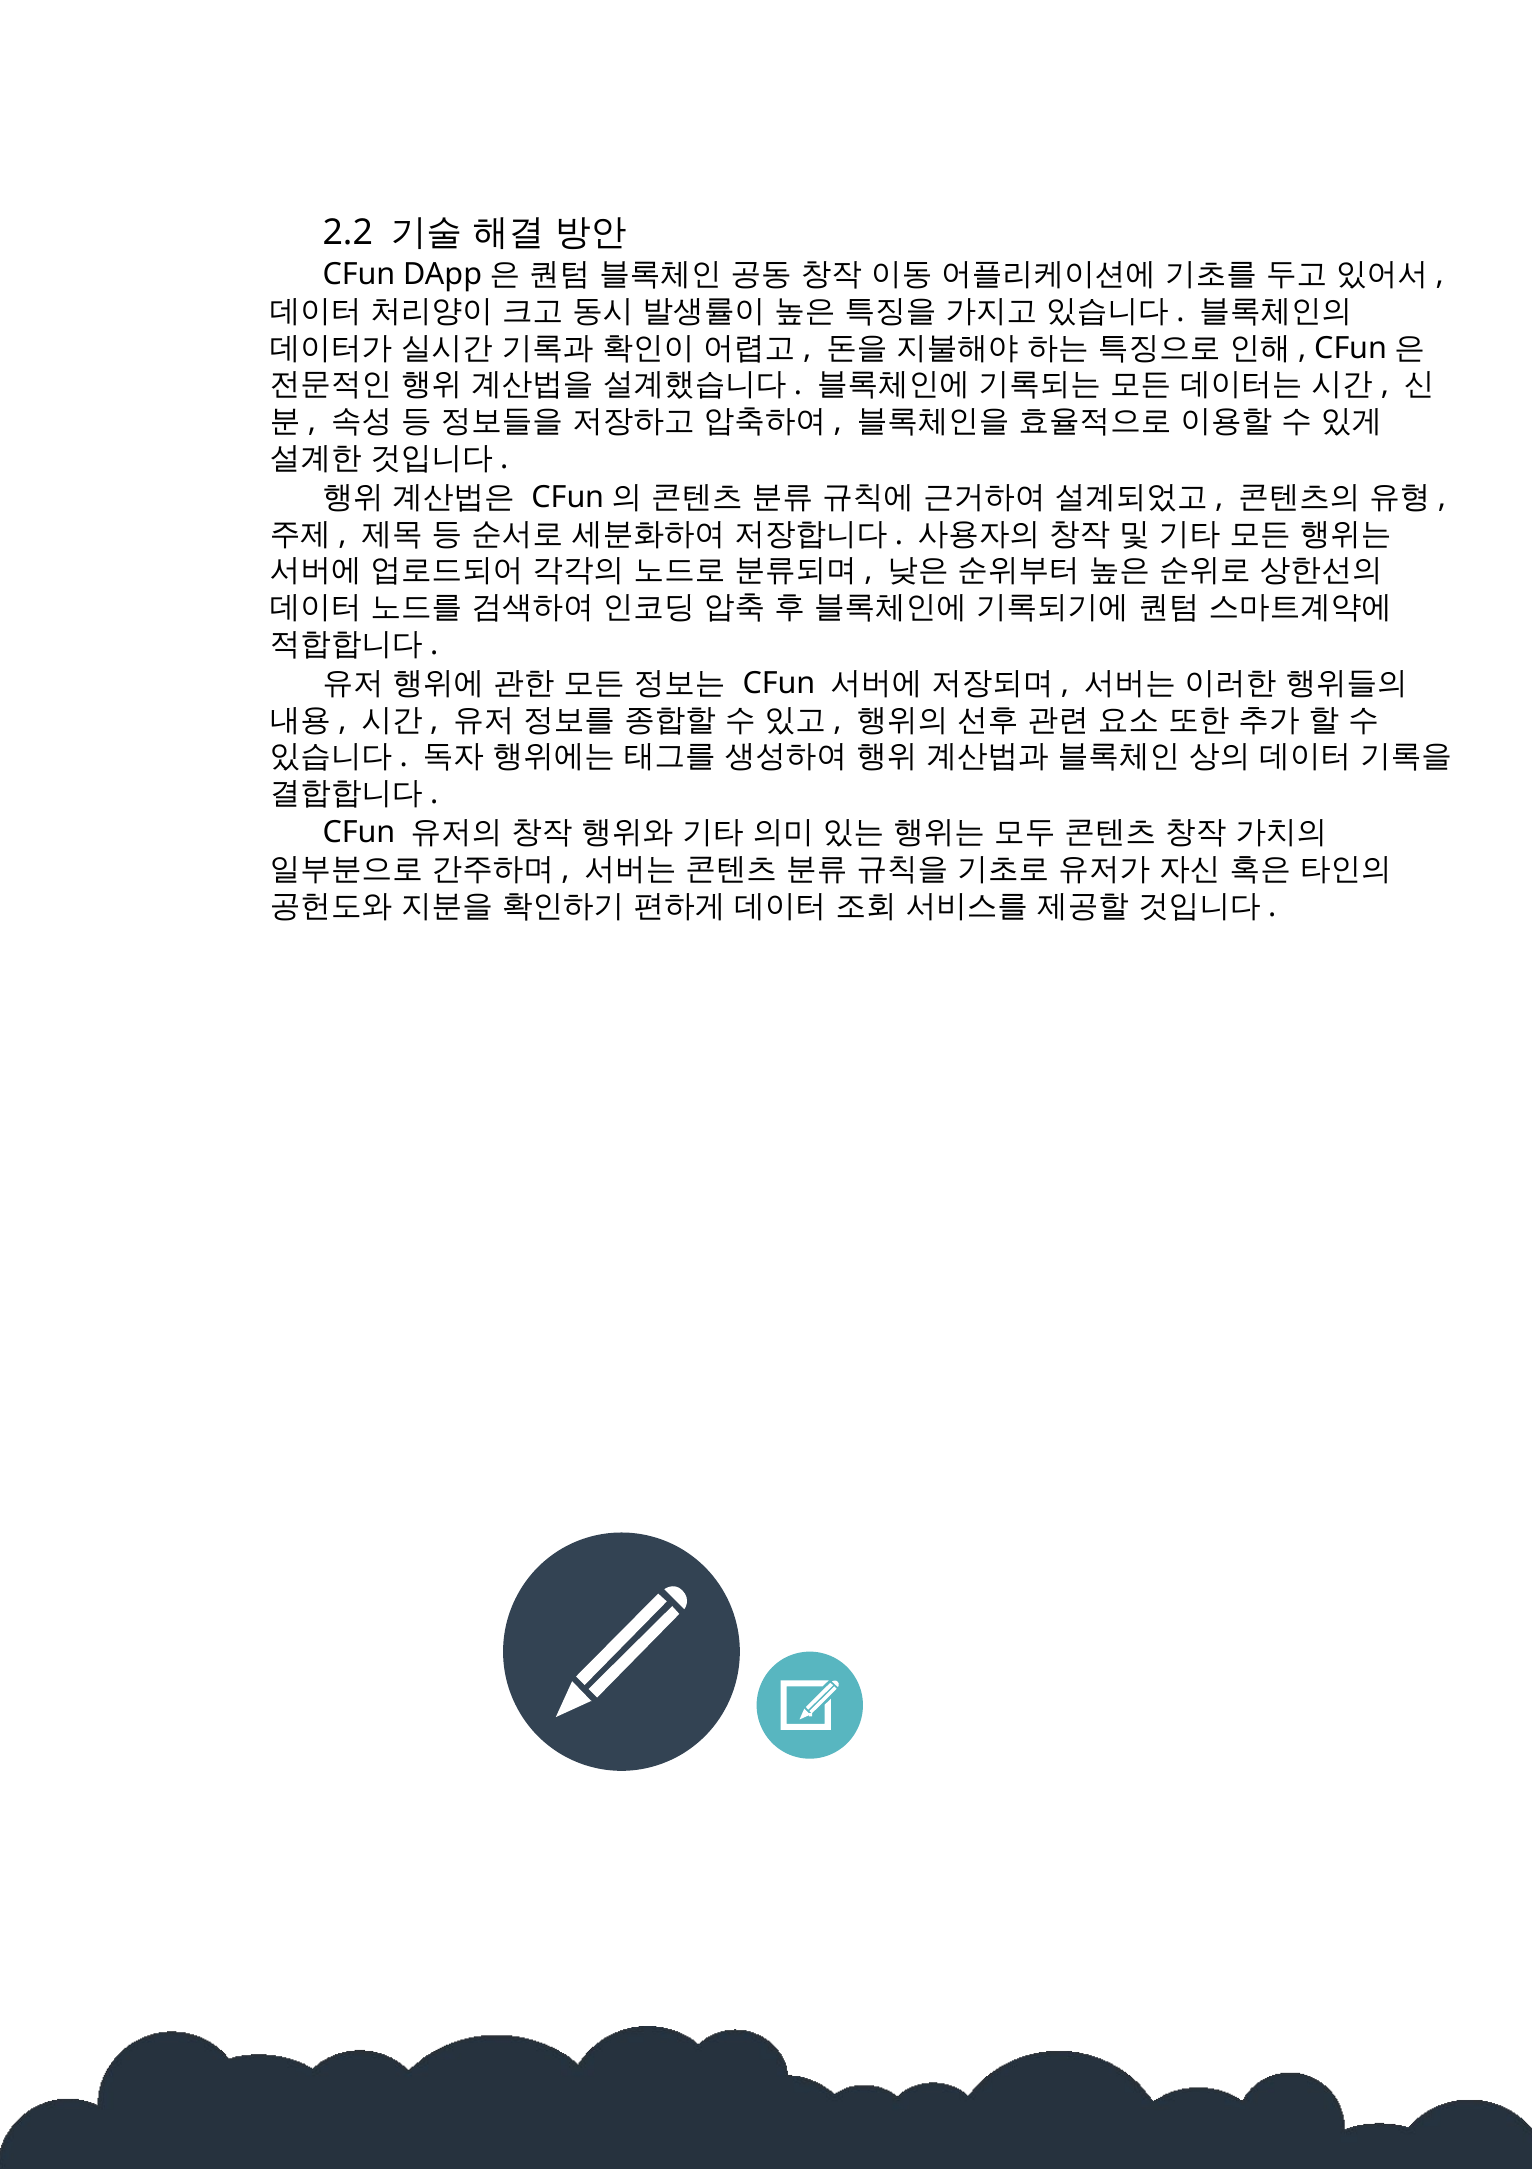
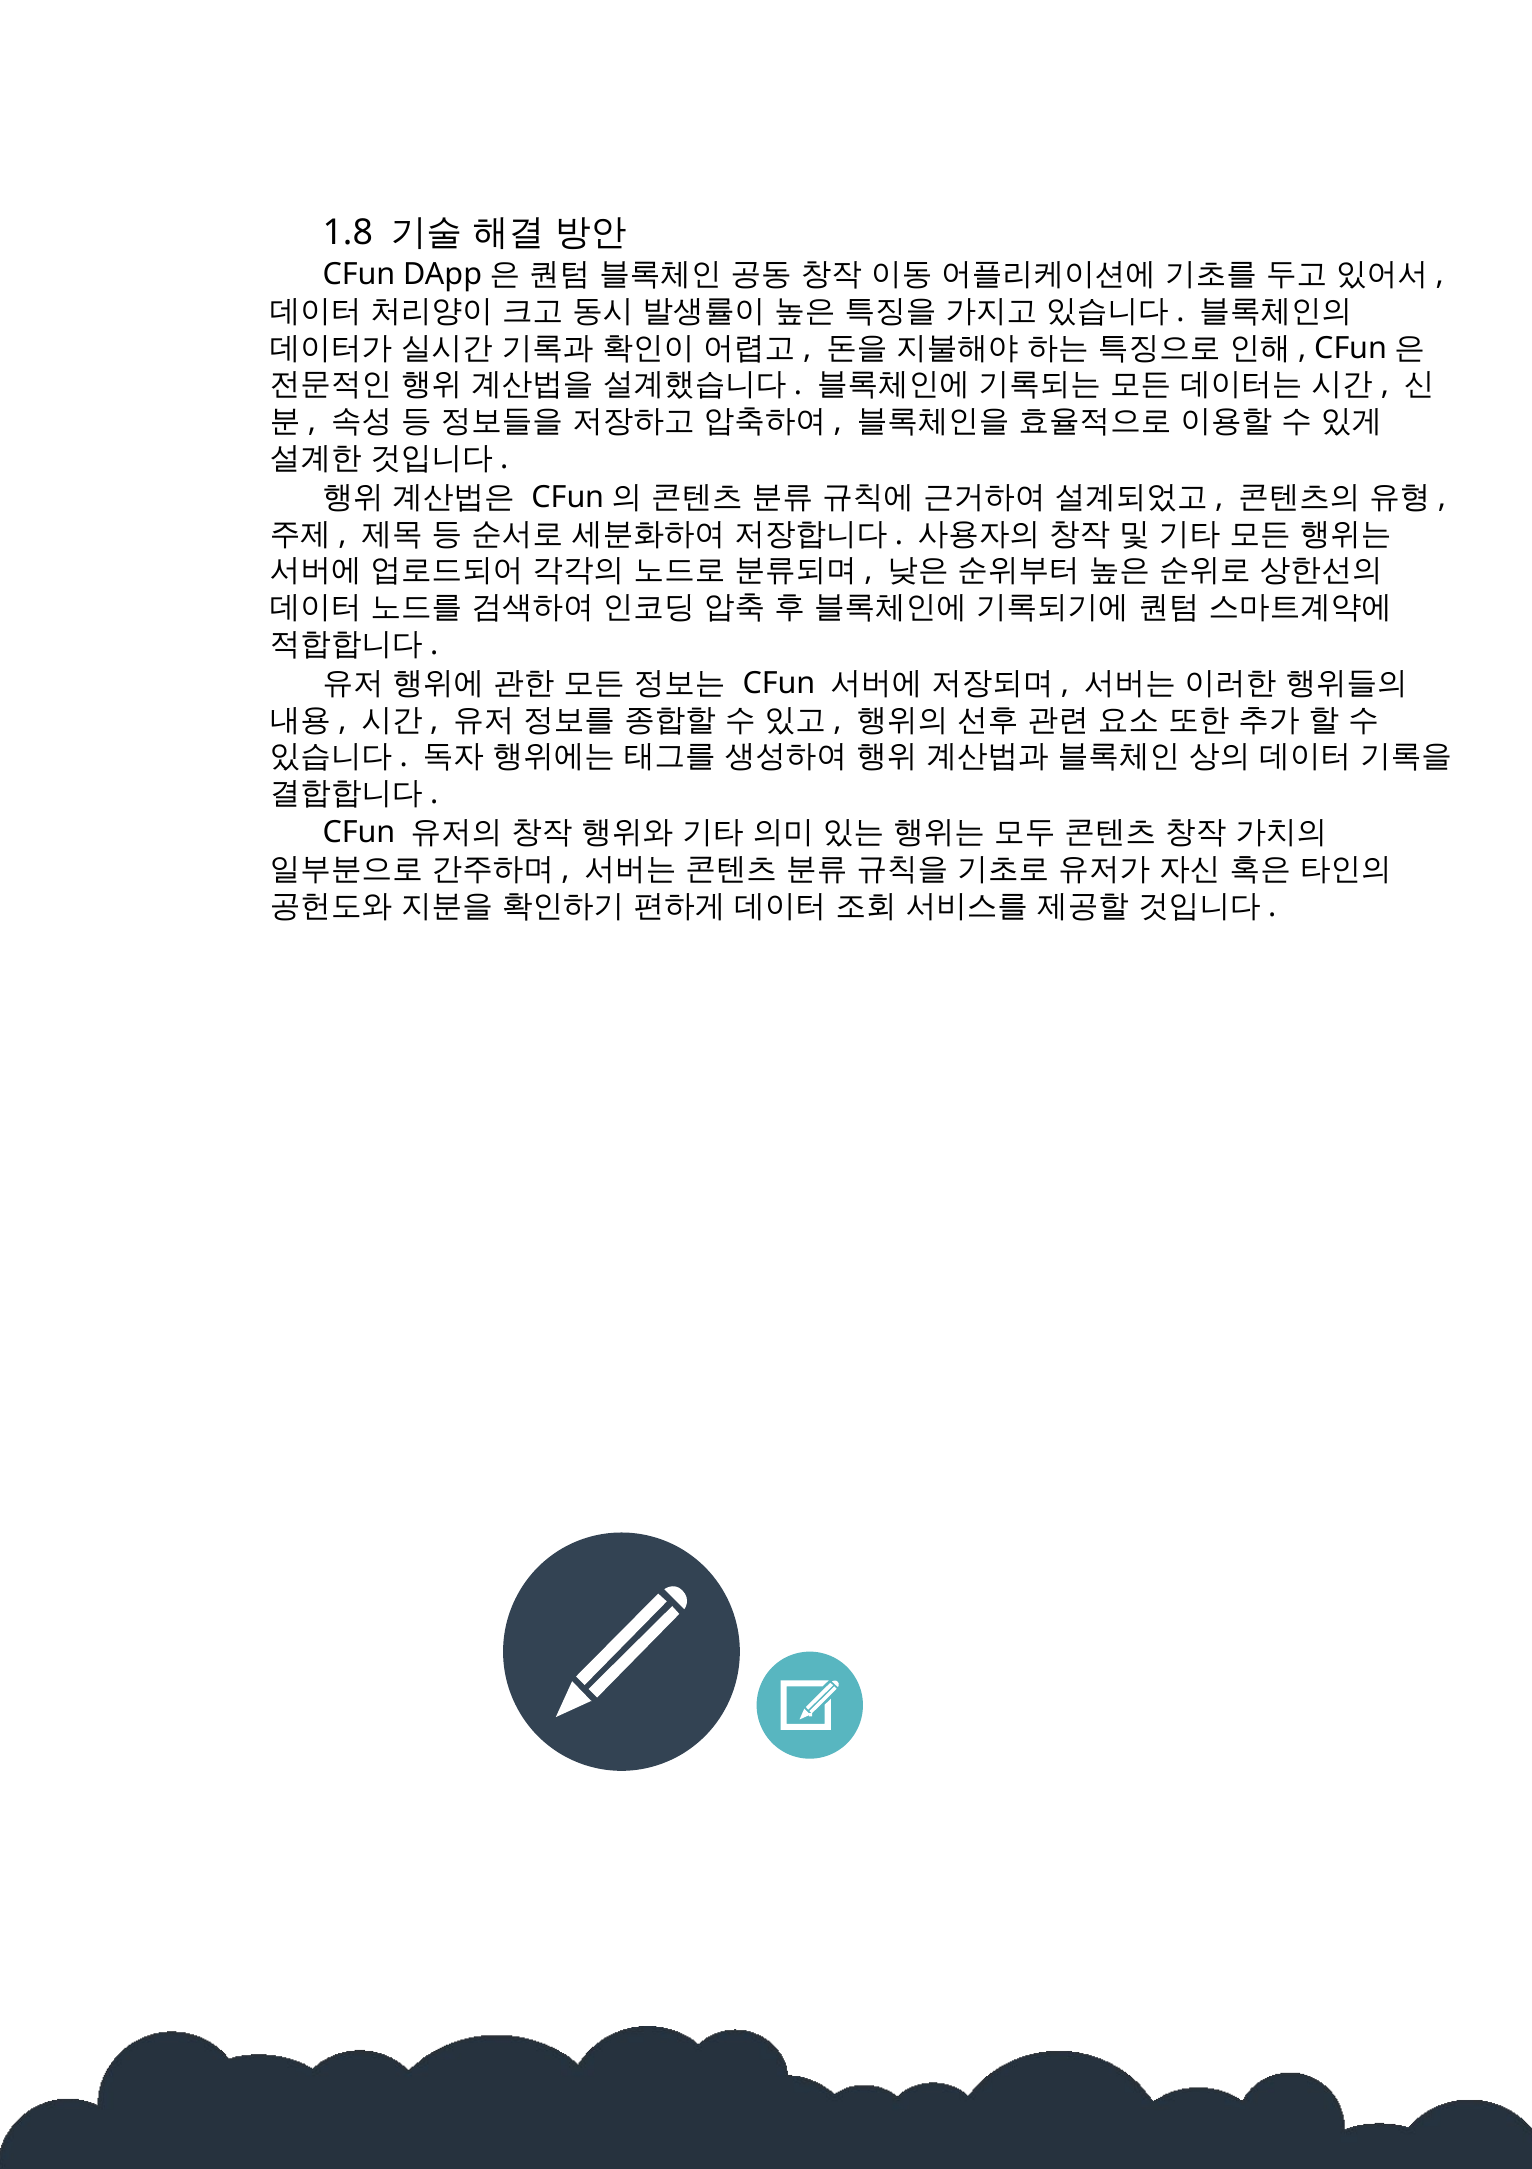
2.2: 2.2 -> 1.8 (348, 233)
